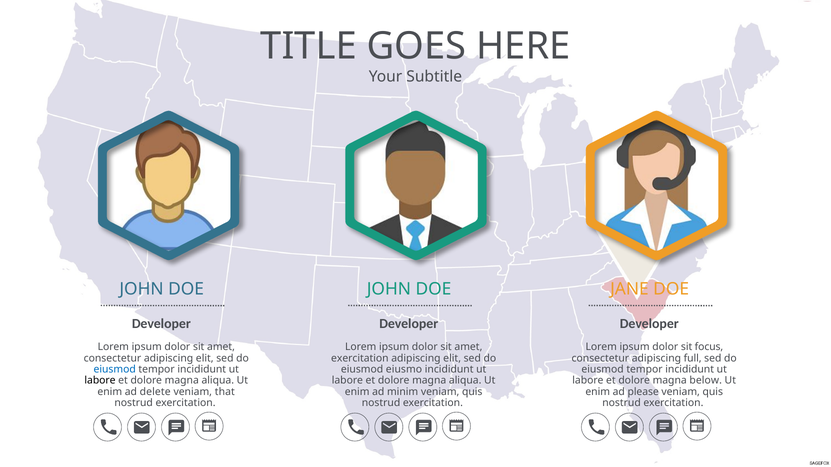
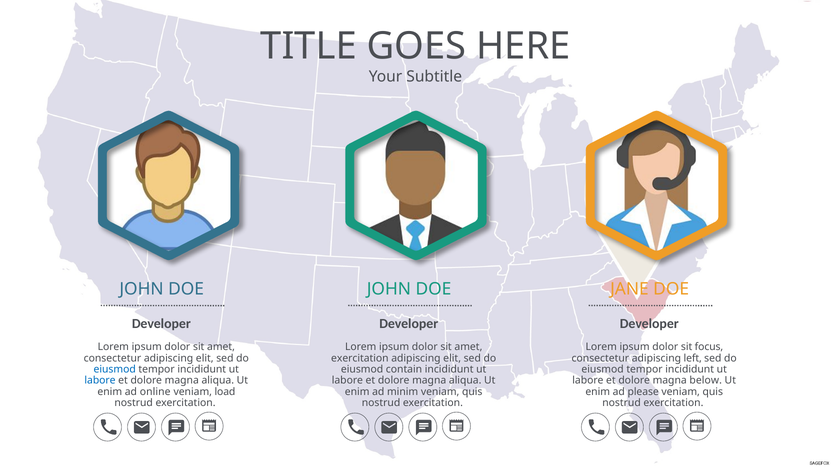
full: full -> left (693, 358)
eiusmo: eiusmo -> contain (404, 370)
labore colour: black -> blue (100, 381)
delete: delete -> online (155, 392)
that: that -> load (225, 392)
